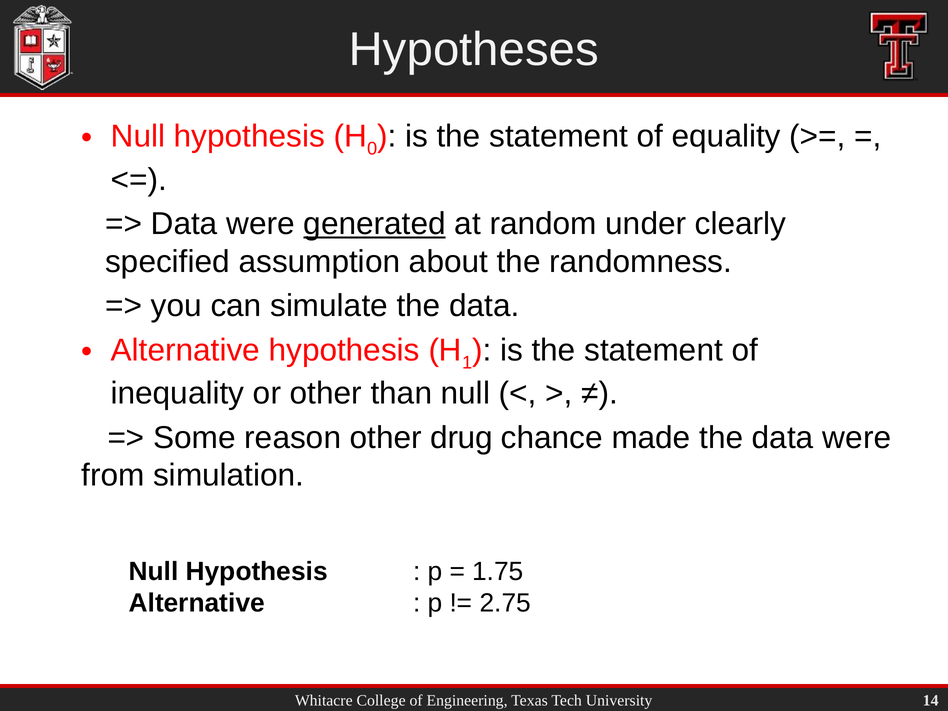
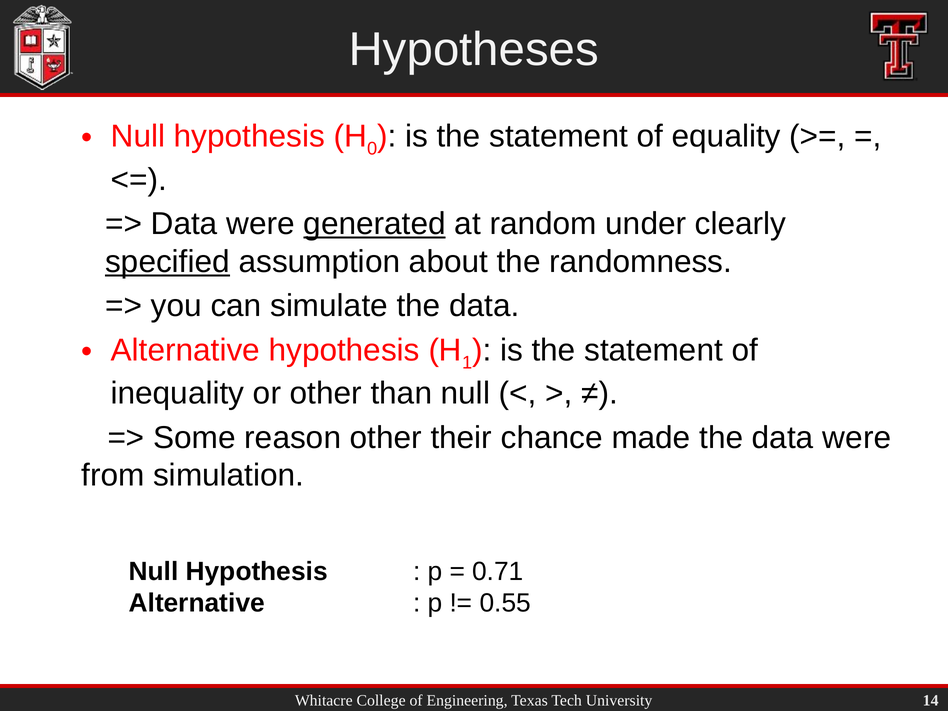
specified underline: none -> present (168, 262)
drug: drug -> their (461, 438)
1.75: 1.75 -> 0.71 (498, 572)
2.75: 2.75 -> 0.55 (505, 603)
